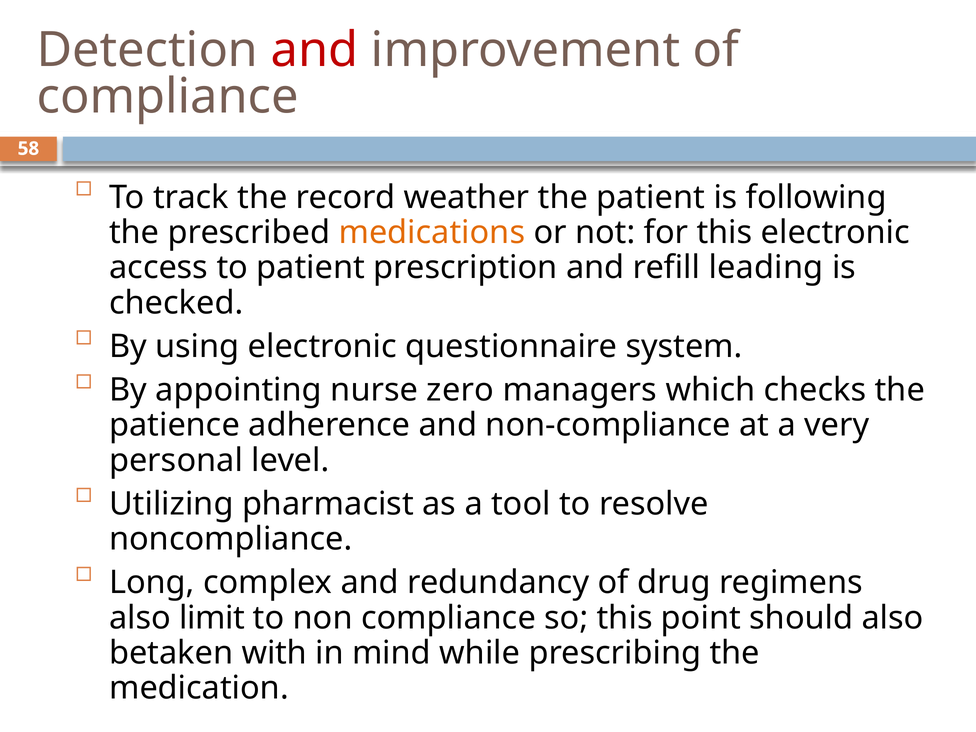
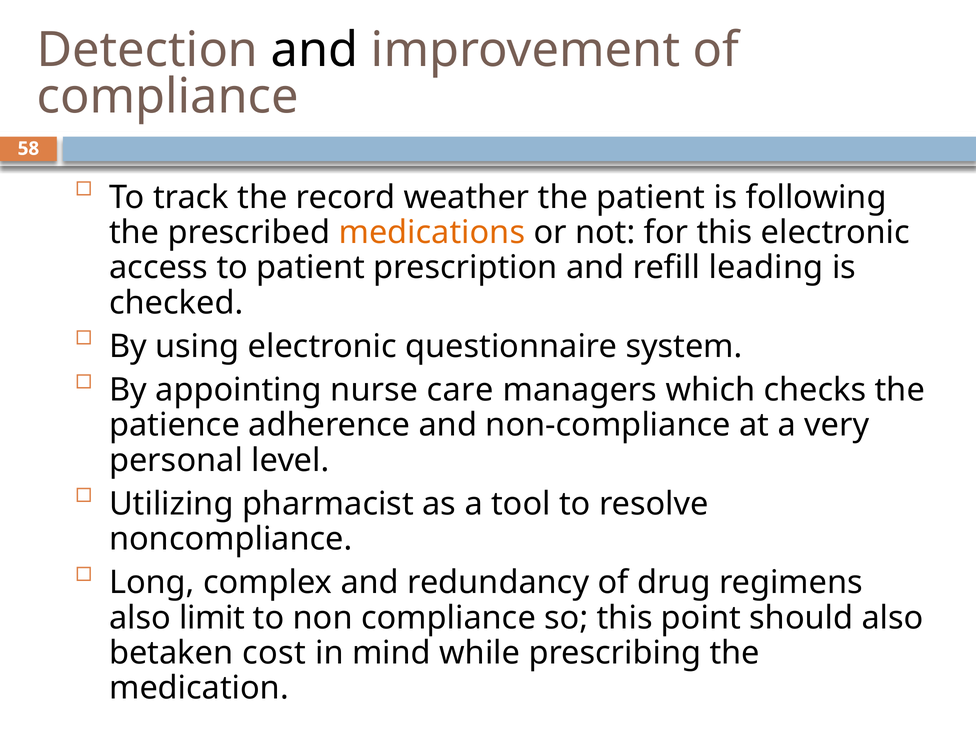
and colour: red -> black (315, 50)
zero: zero -> care (460, 390)
with: with -> cost (274, 653)
